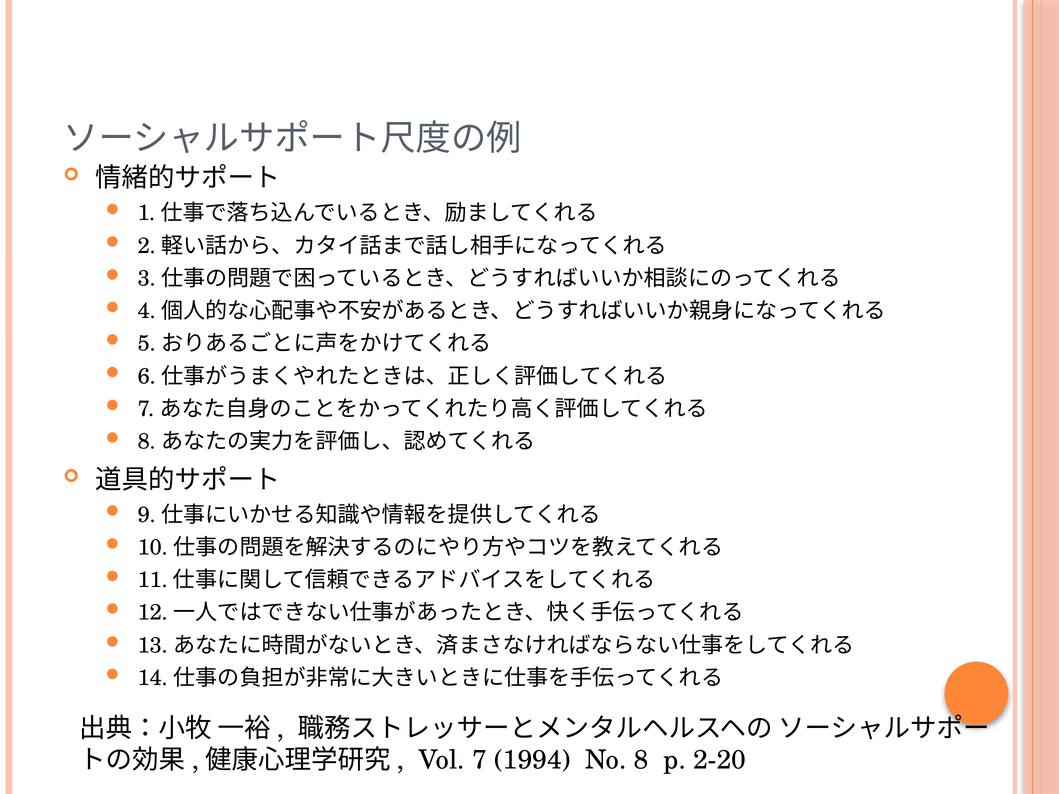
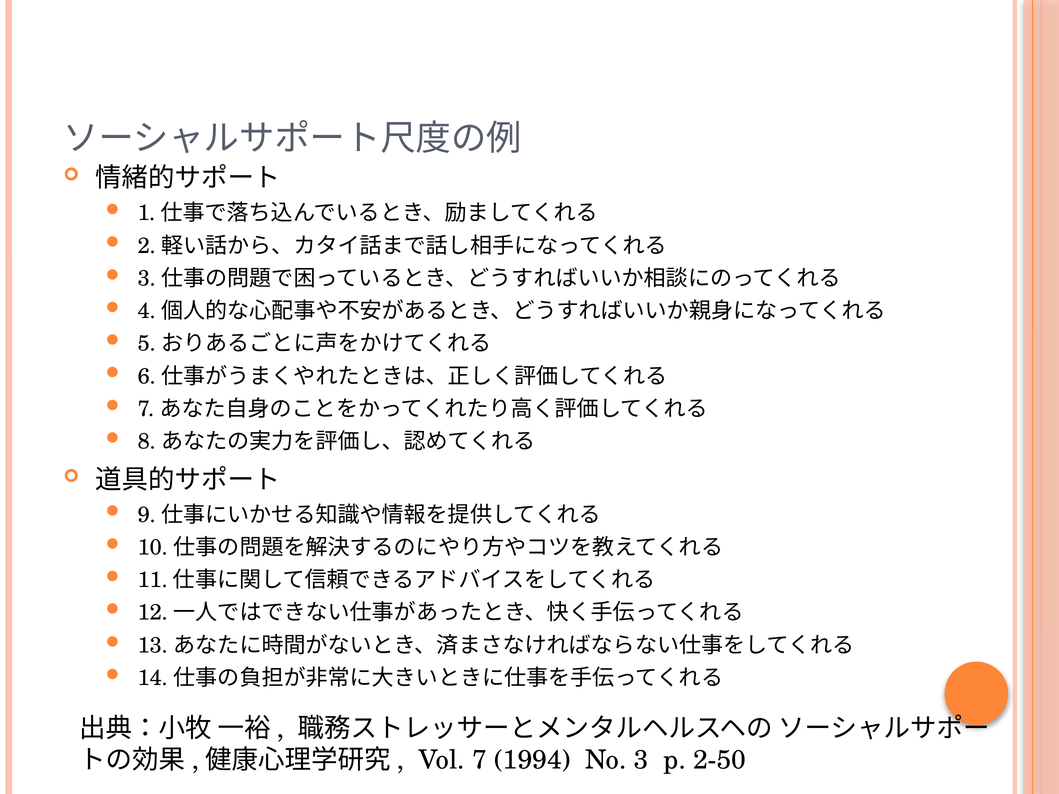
8: 8 -> 3 (641, 760)
2-20: 2-20 -> 2-50 (720, 760)
